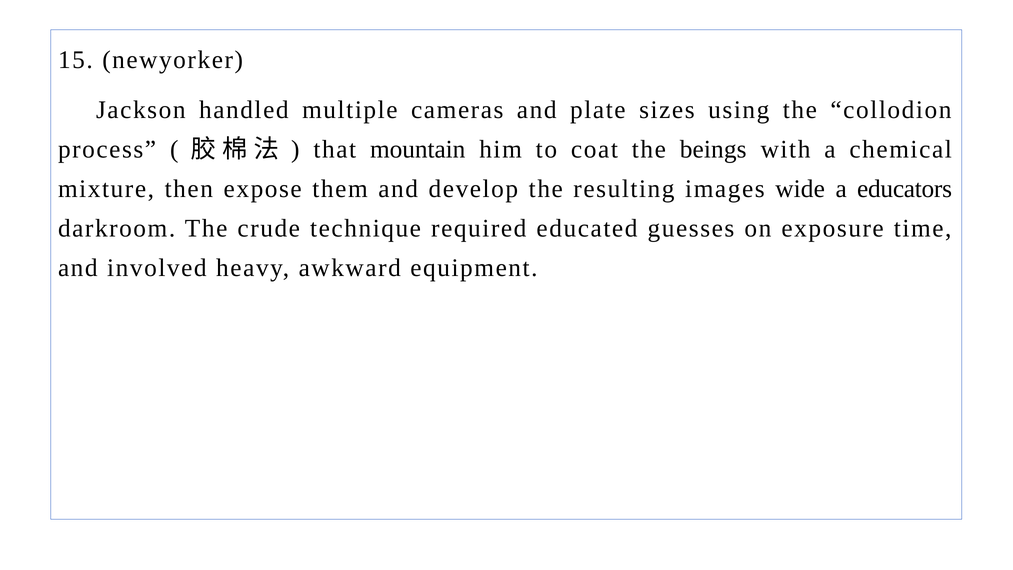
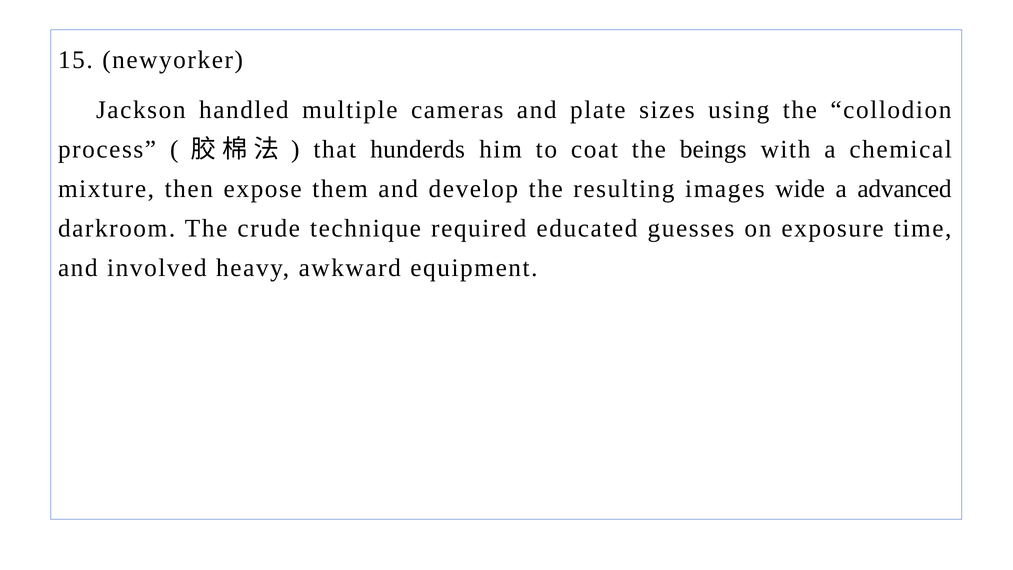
mountain: mountain -> hunderds (418, 149)
educators: educators -> advanced (905, 189)
